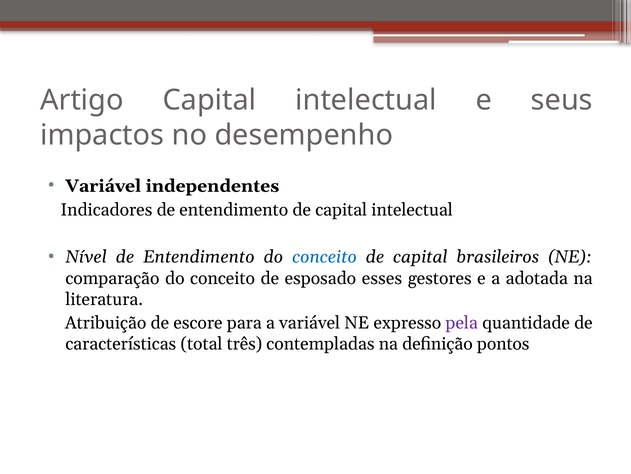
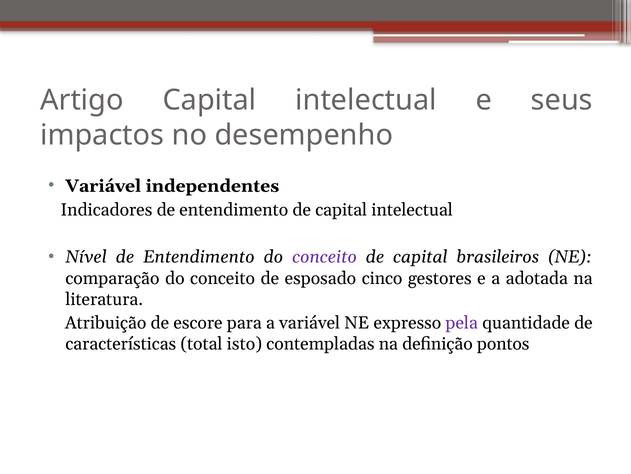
conceito colour: blue -> purple (324, 257)
esses: esses -> cinco (382, 278)
três: três -> isto (244, 344)
